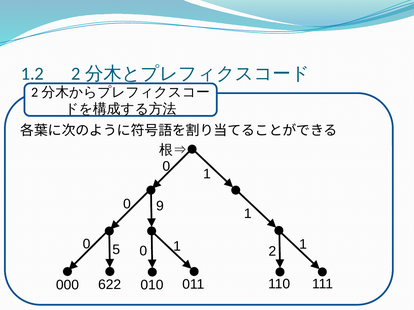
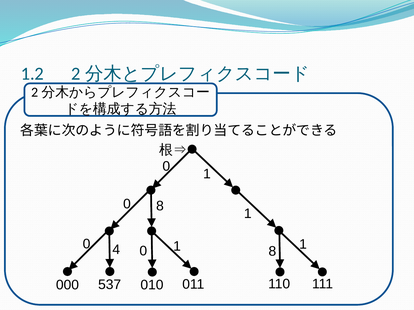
0 9: 9 -> 8 (160, 206)
5: 5 -> 4 (116, 250)
1 2: 2 -> 8 (272, 252)
622: 622 -> 537 (110, 285)
